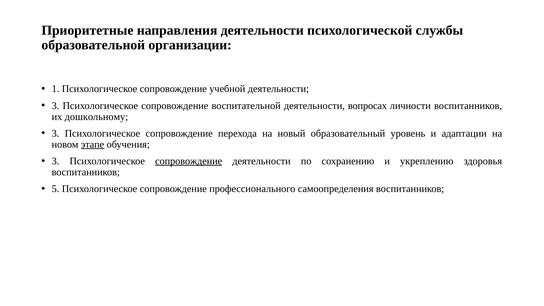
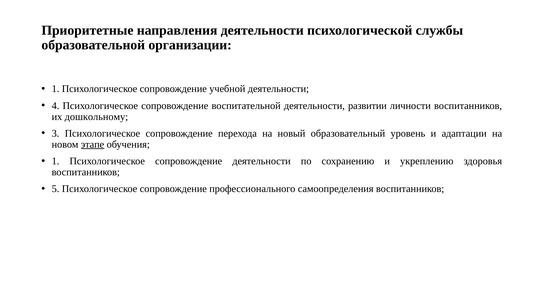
3: 3 -> 4 (55, 106)
вопросах: вопросах -> развитии (367, 106)
3: 3 -> 1 (55, 161)
сопровождение underline: present -> none (189, 161)
